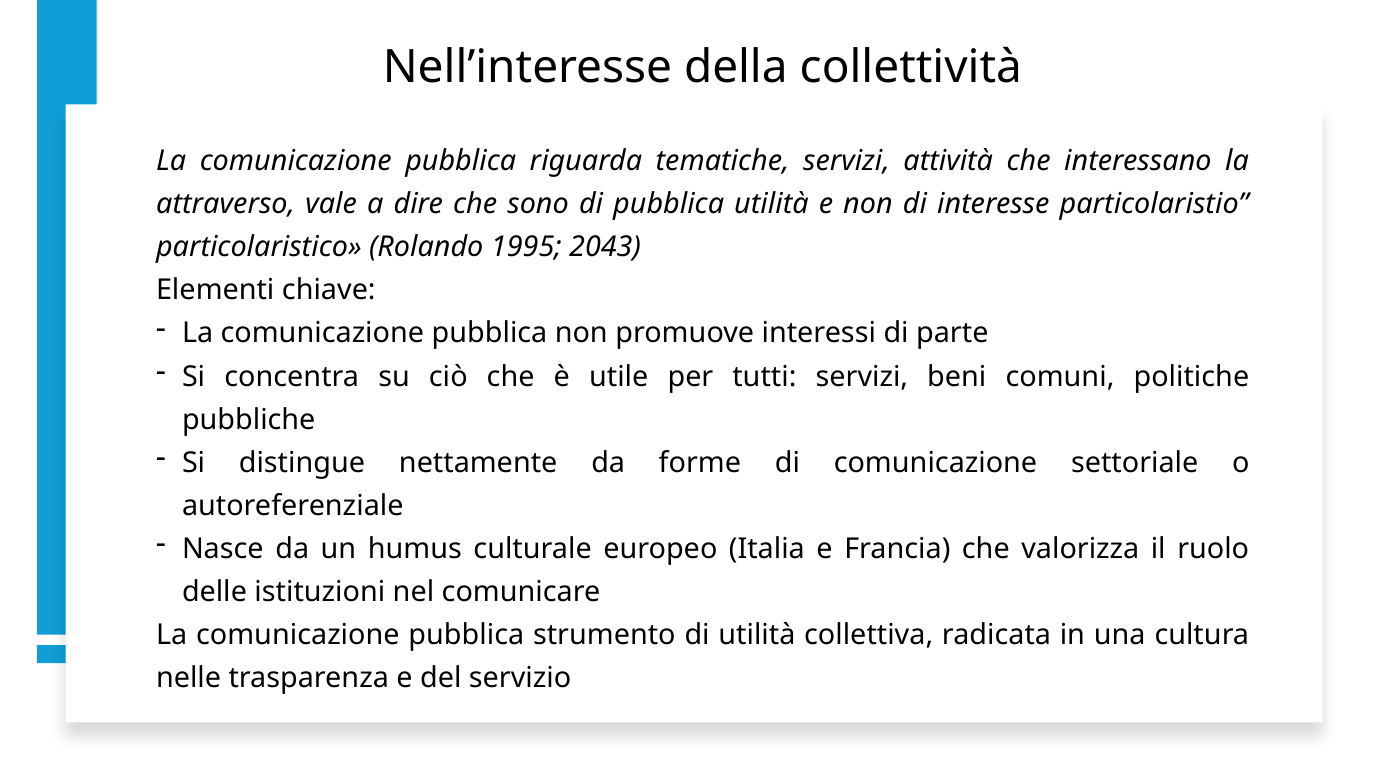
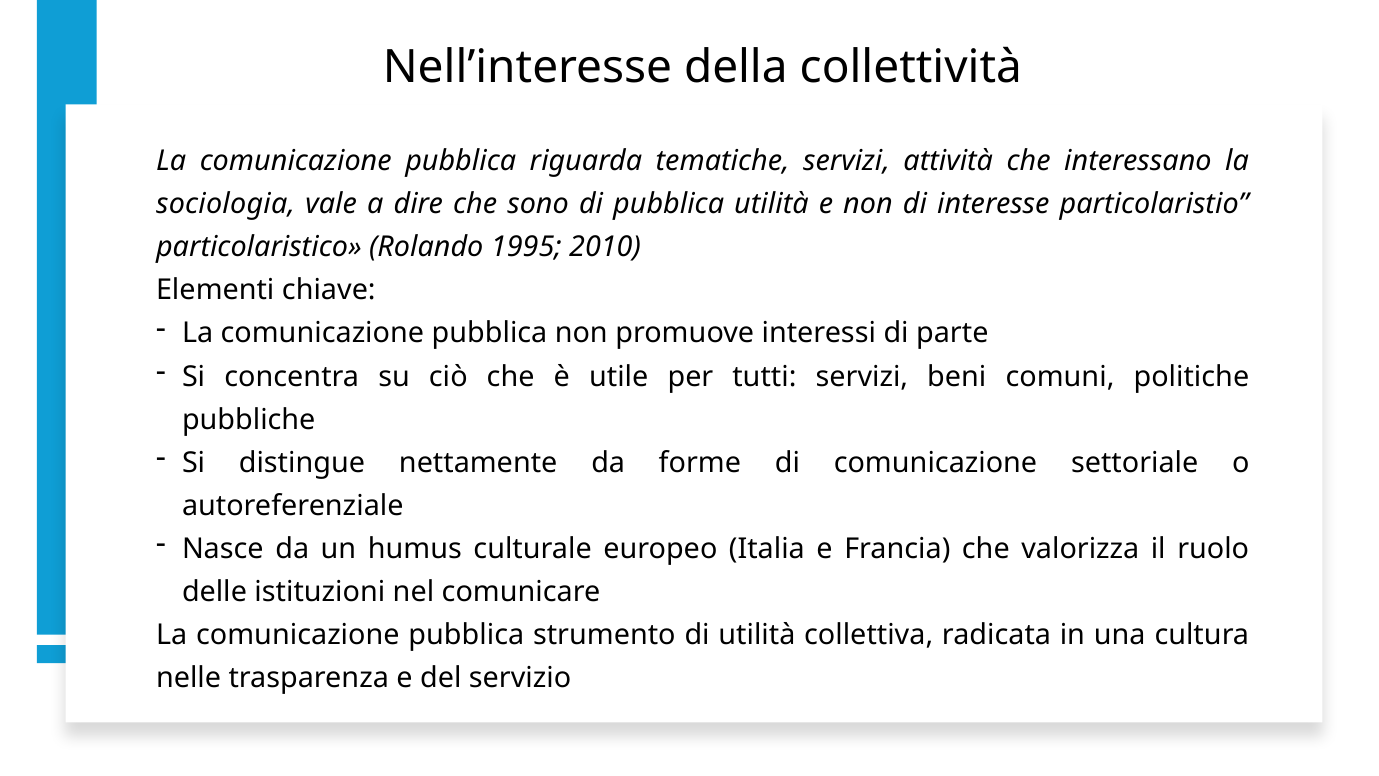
attraverso: attraverso -> sociologia (226, 204)
2043: 2043 -> 2010 (605, 247)
